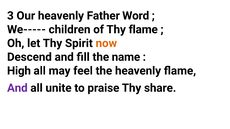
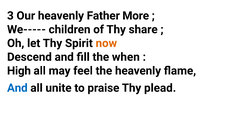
Word: Word -> More (136, 16)
Thy flame: flame -> share (143, 30)
name: name -> when (126, 57)
And colour: purple -> blue (17, 88)
share: share -> plead (160, 88)
